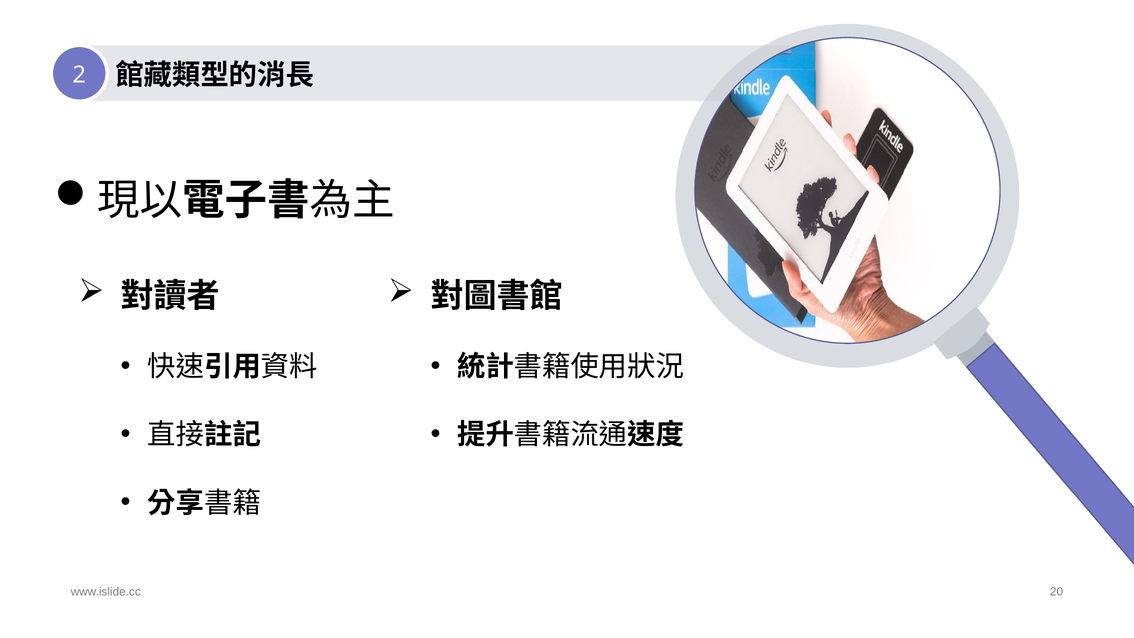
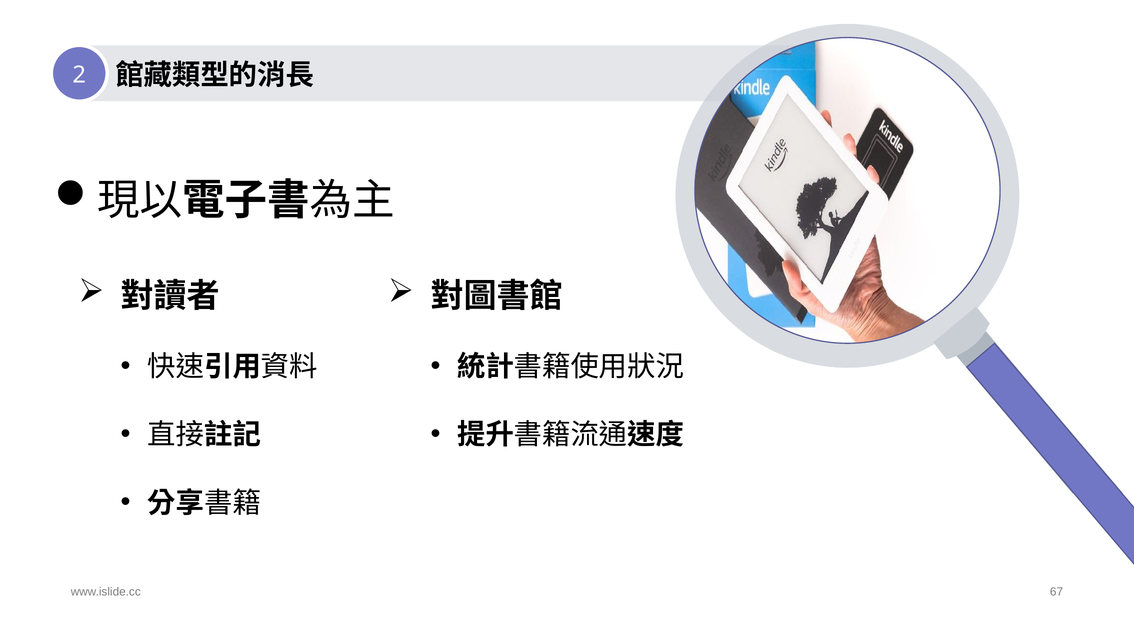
20: 20 -> 67 (1057, 592)
